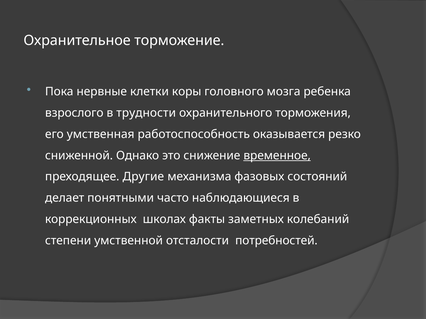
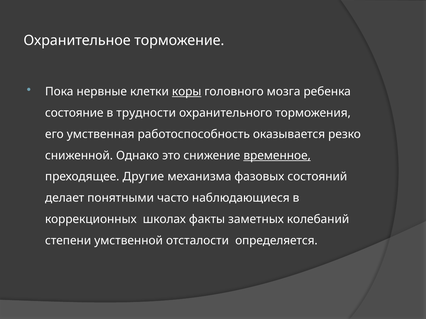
коры underline: none -> present (187, 92)
взрослого: взрослого -> состояние (74, 113)
потребностей: потребностей -> определяется (276, 241)
